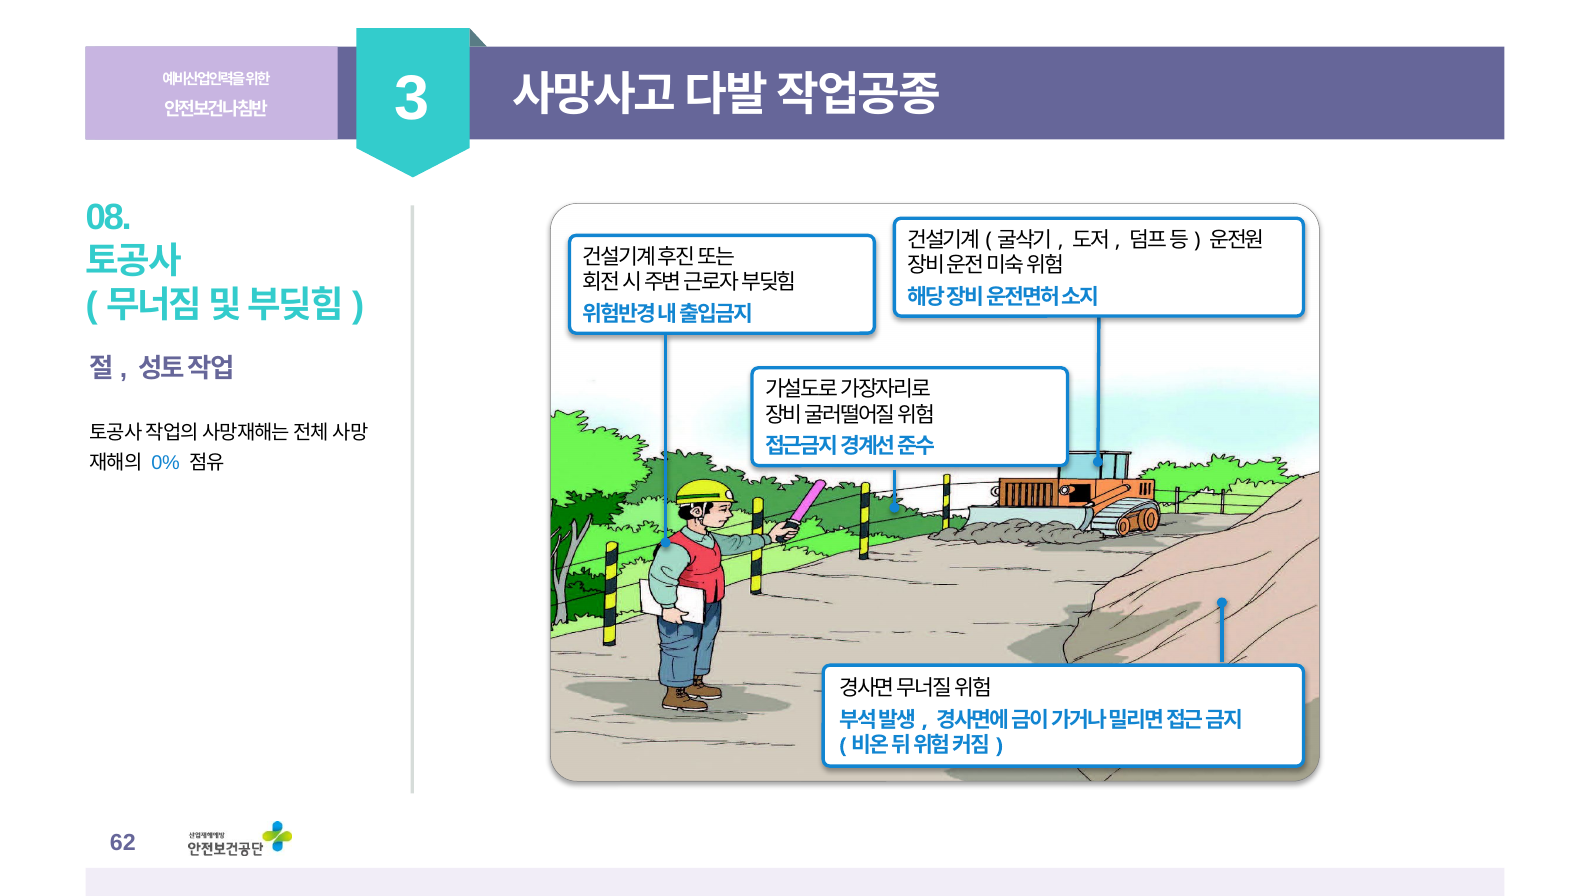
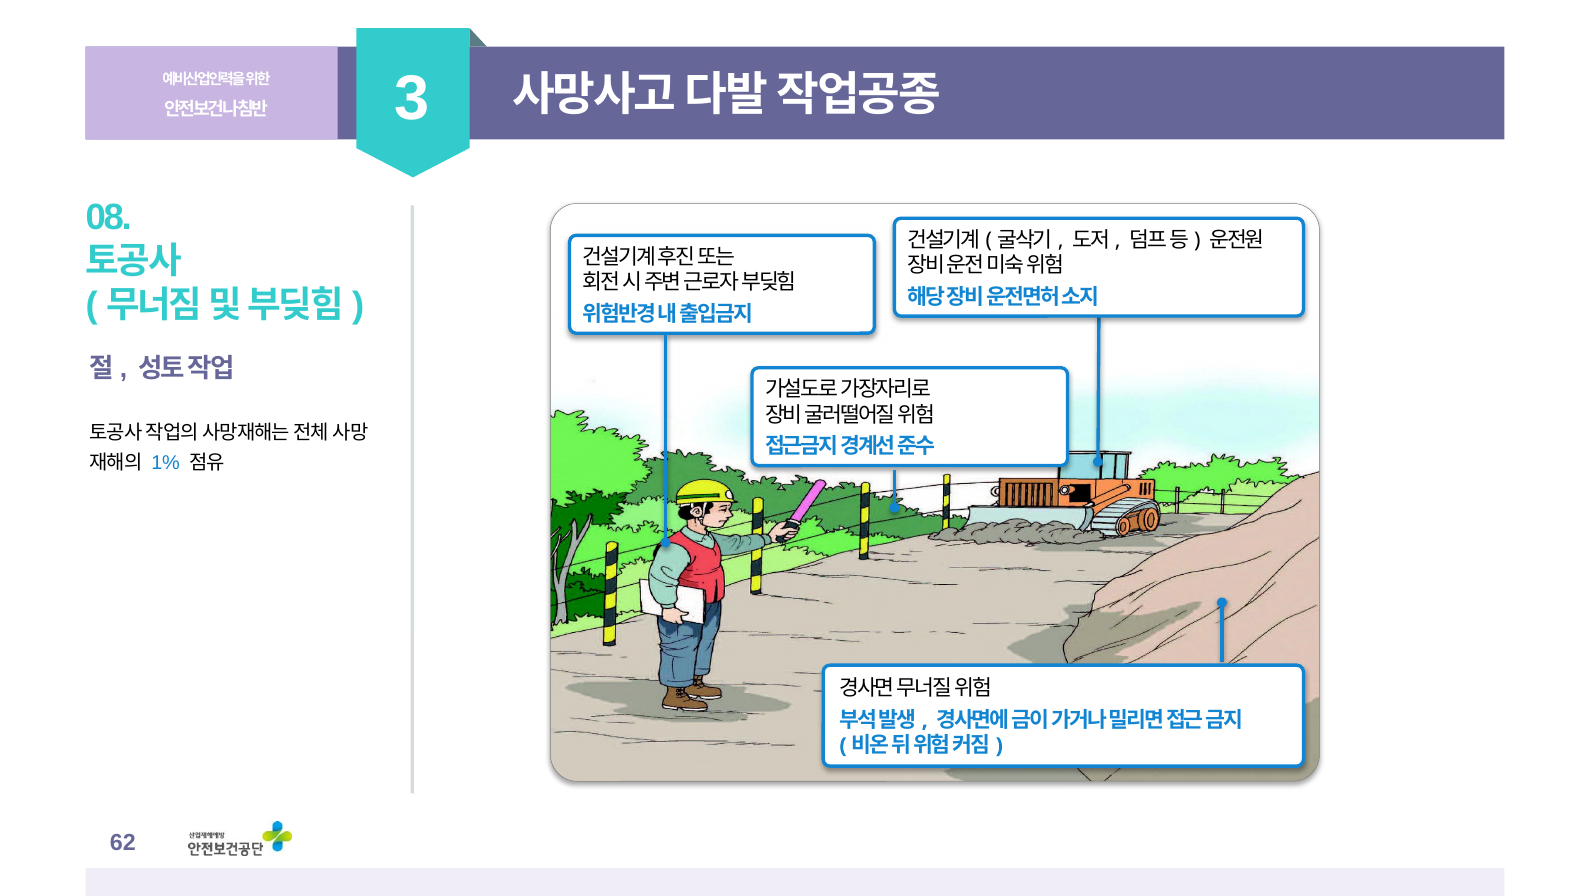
0%: 0% -> 1% (166, 463)
